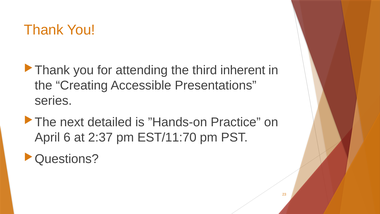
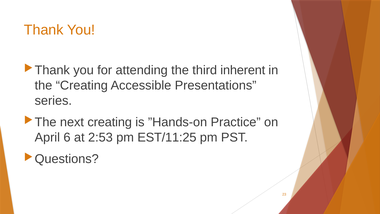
next detailed: detailed -> creating (110, 122)
2:37: 2:37 -> 2:53 (100, 137)
EST/11:70: EST/11:70 -> EST/11:25 (167, 137)
